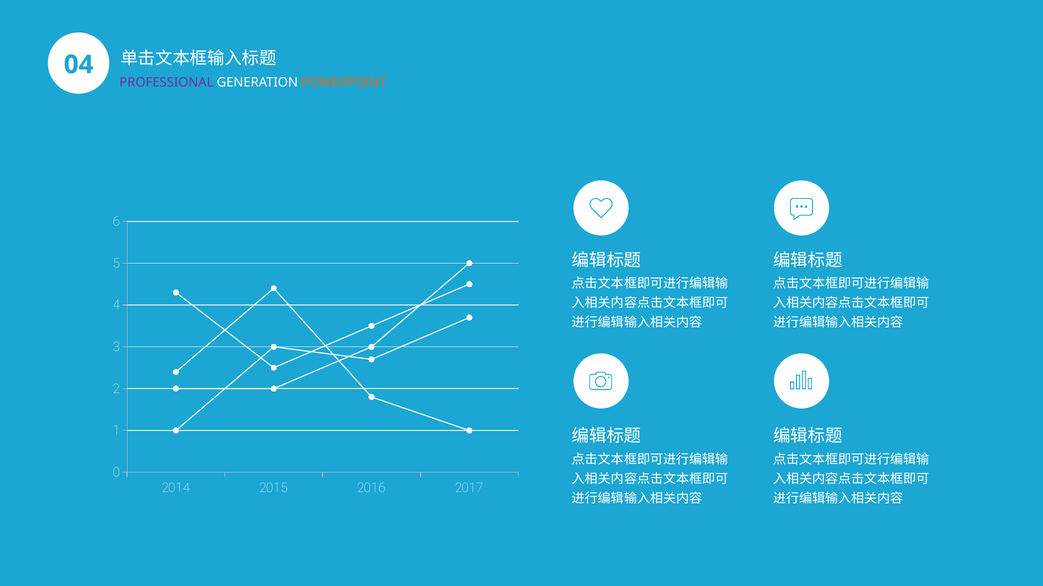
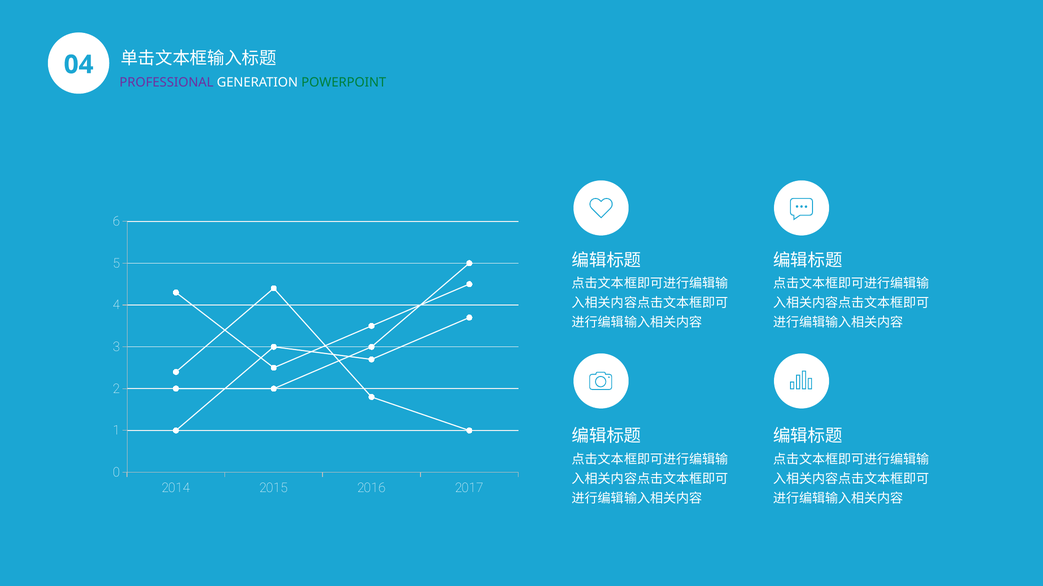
POWERPOINT colour: orange -> green (344, 82)
